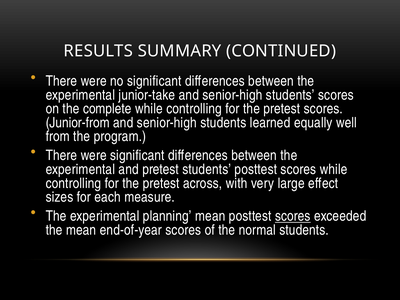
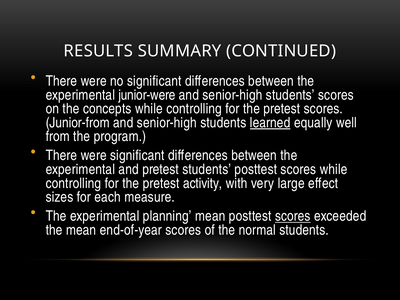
junior-take: junior-take -> junior-were (147, 95)
complete: complete -> concepts (107, 109)
learned underline: none -> present (270, 123)
across: across -> activity (203, 183)
